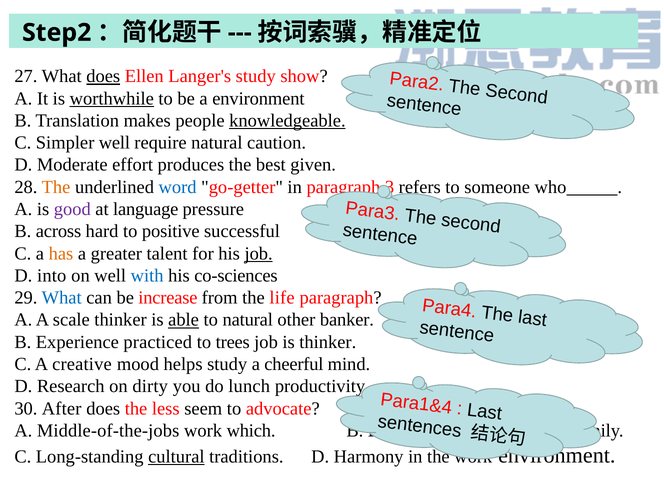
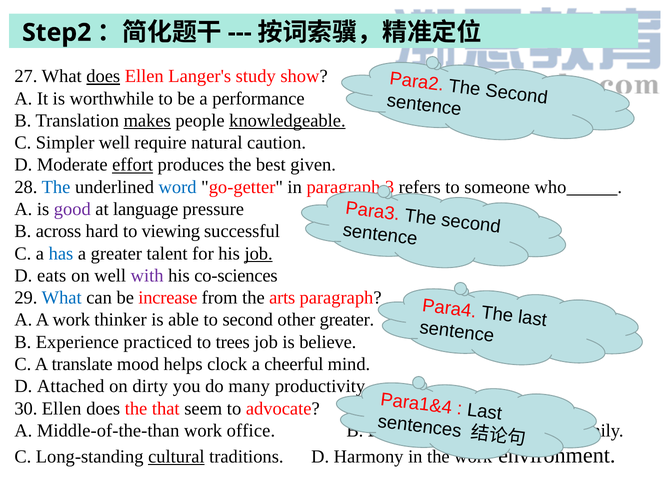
worthwhile underline: present -> none (112, 98)
a environment: environment -> performance (258, 98)
makes underline: none -> present (147, 121)
effort underline: none -> present (133, 165)
The colour: orange -> blue (56, 187)
positive: positive -> viewing (171, 231)
has colour: orange -> blue (61, 253)
into: into -> eats (52, 276)
with colour: blue -> purple (147, 276)
life: life -> arts (282, 298)
A scale: scale -> work (71, 320)
able underline: present -> none (184, 320)
to natural: natural -> second (248, 320)
other banker: banker -> greater (347, 320)
is thinker: thinker -> believe (328, 342)
creative: creative -> translate (82, 364)
helps study: study -> clock (227, 364)
Research: Research -> Attached (71, 386)
lunch: lunch -> many (249, 386)
30 After: After -> Ellen (62, 408)
less: less -> that (166, 408)
Middle-of-the-jobs: Middle-of-the-jobs -> Middle-of-the-than (108, 431)
which: which -> office (251, 431)
